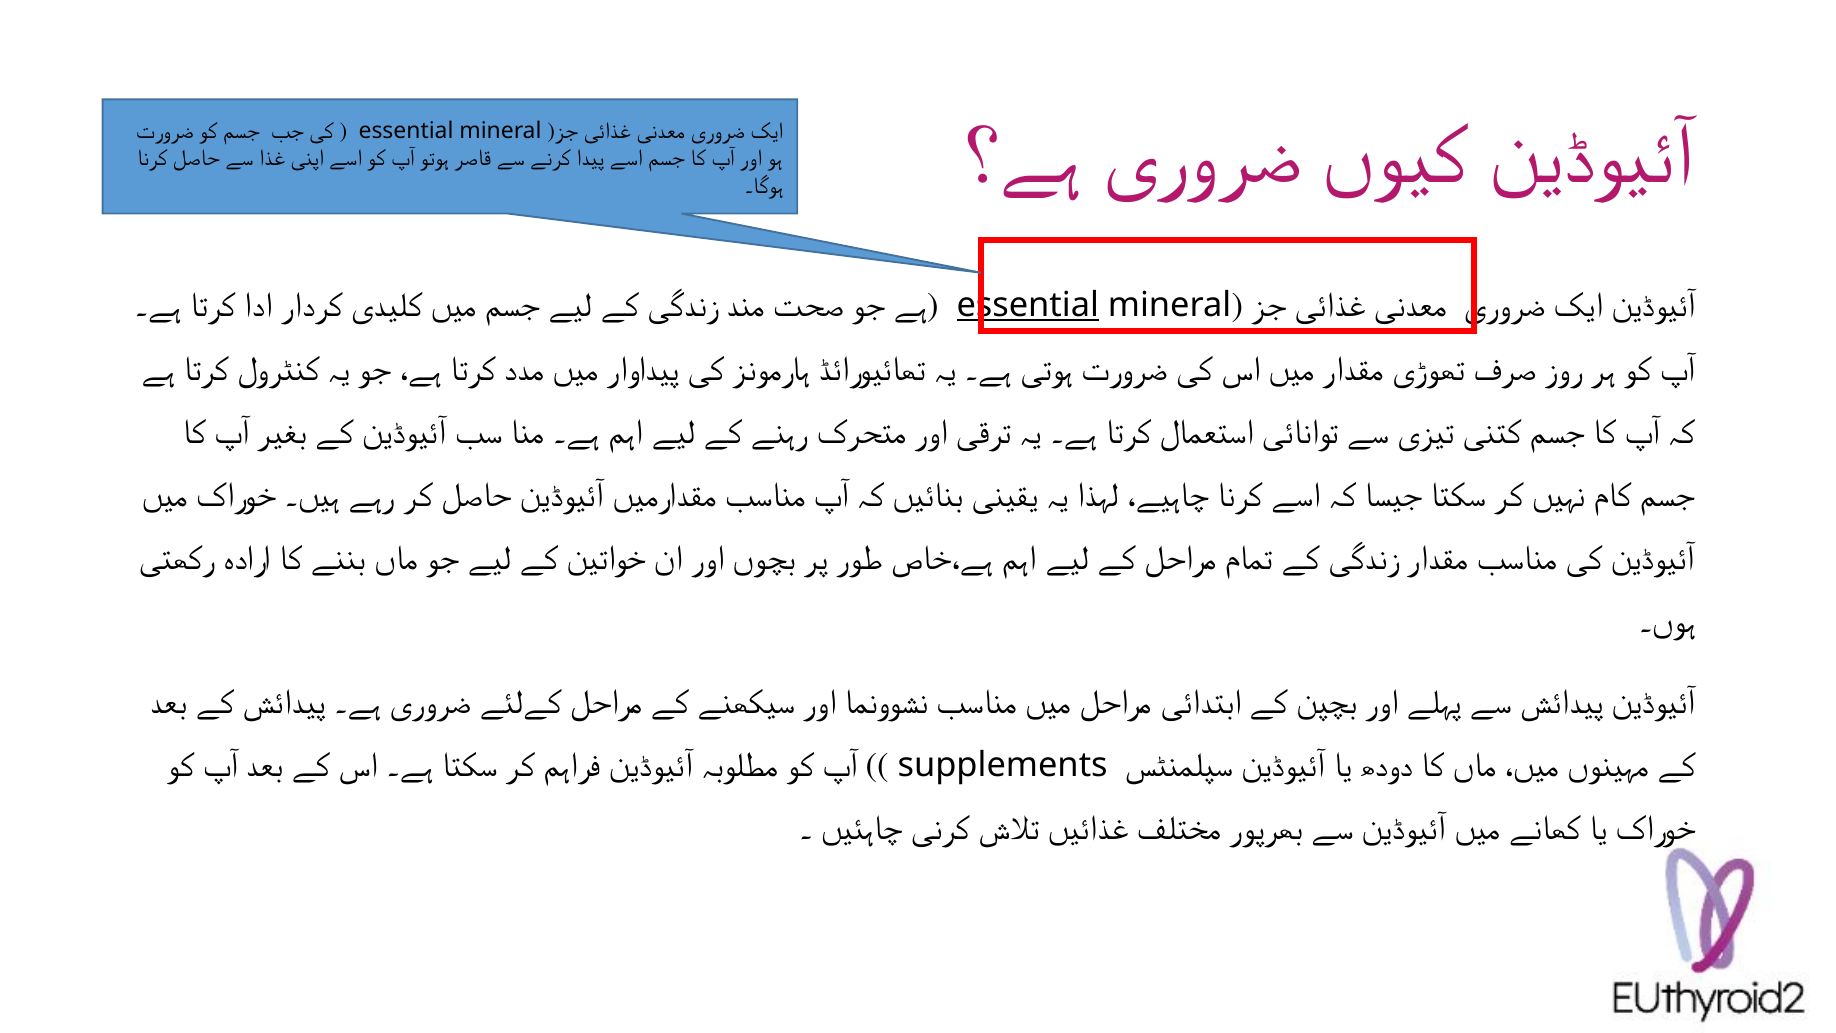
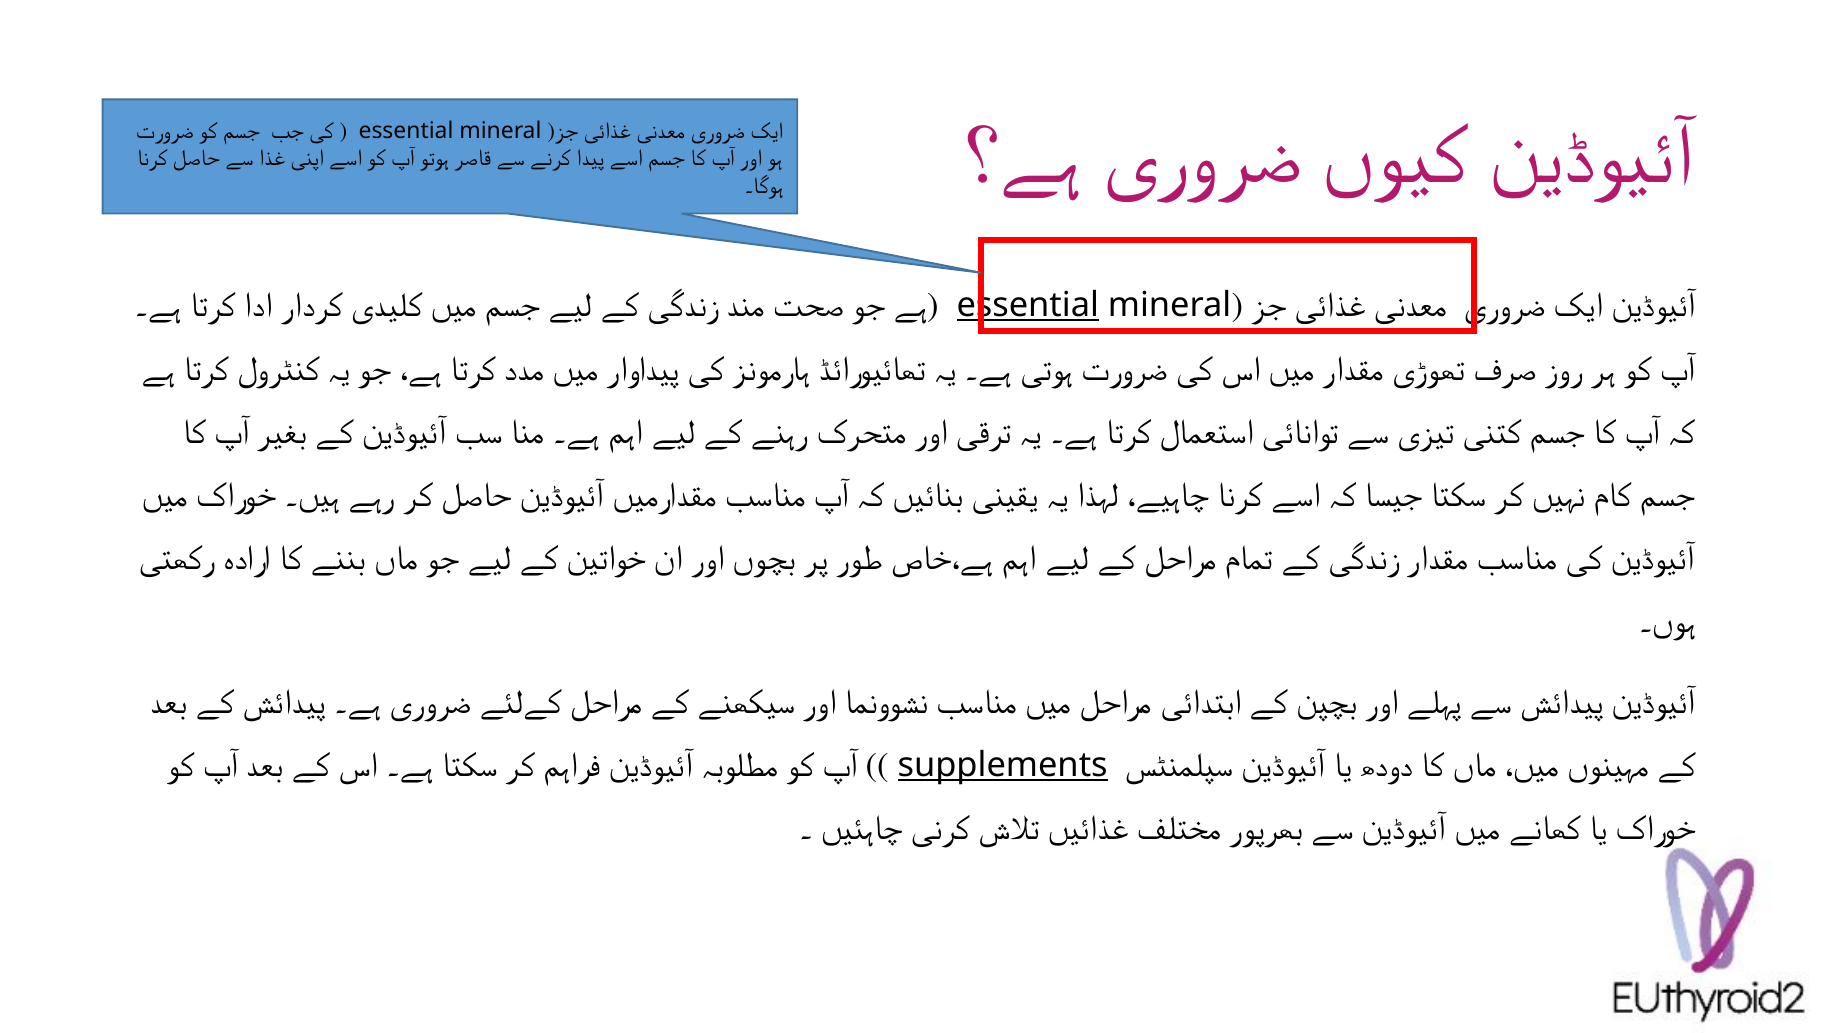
supplements underline: none -> present (1003, 765)
